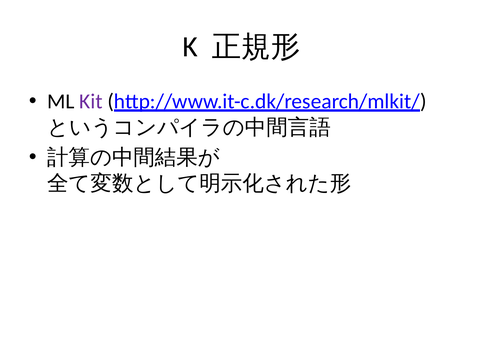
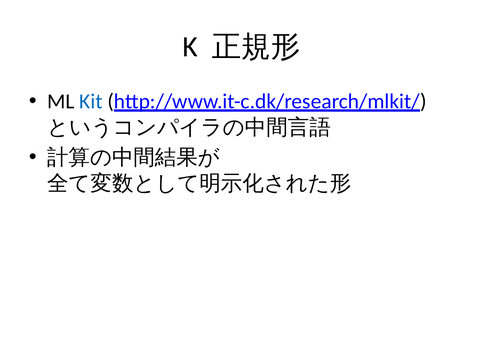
Kit colour: purple -> blue (91, 101)
